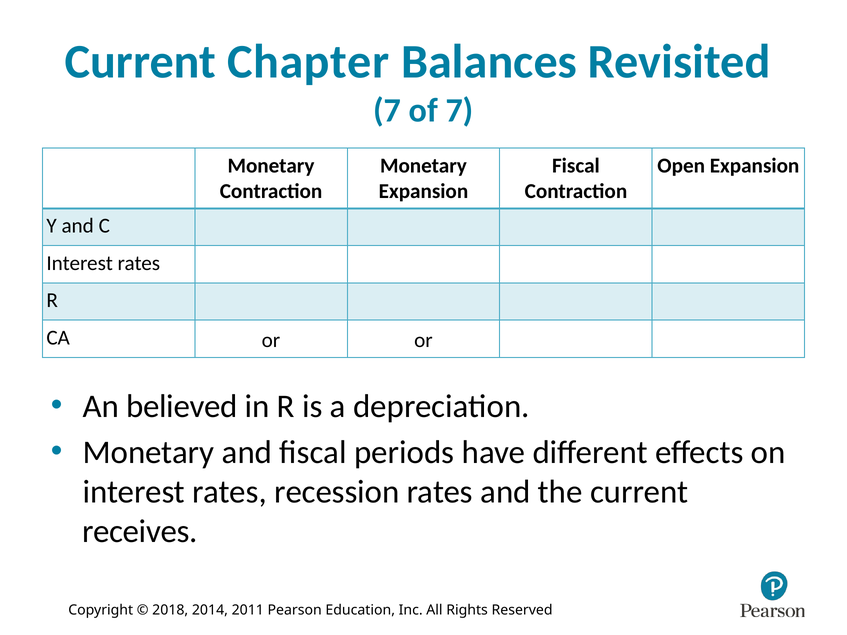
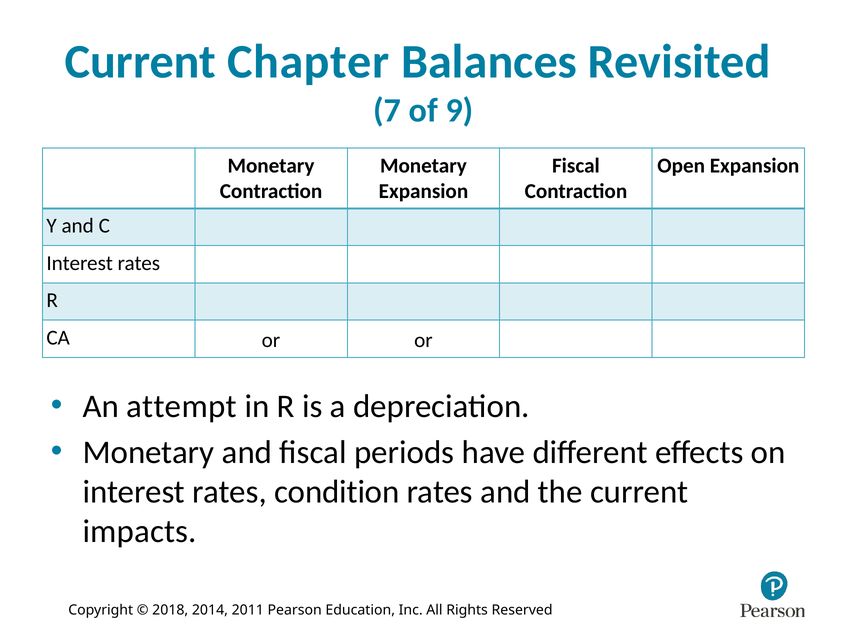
of 7: 7 -> 9 (460, 110)
believed: believed -> attempt (182, 406)
recession: recession -> condition (337, 492)
receives: receives -> impacts (140, 532)
